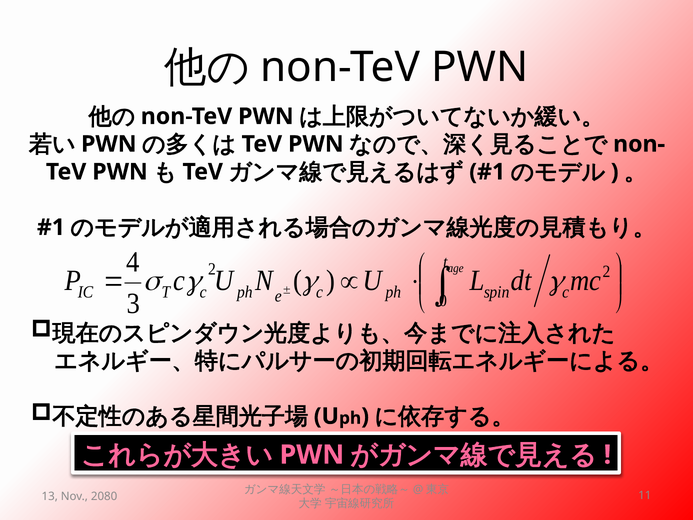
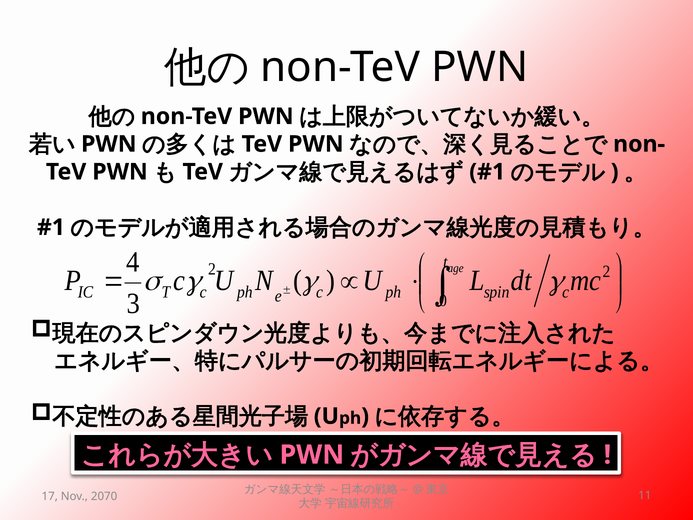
13: 13 -> 17 (50, 496)
2080: 2080 -> 2070 (104, 496)
